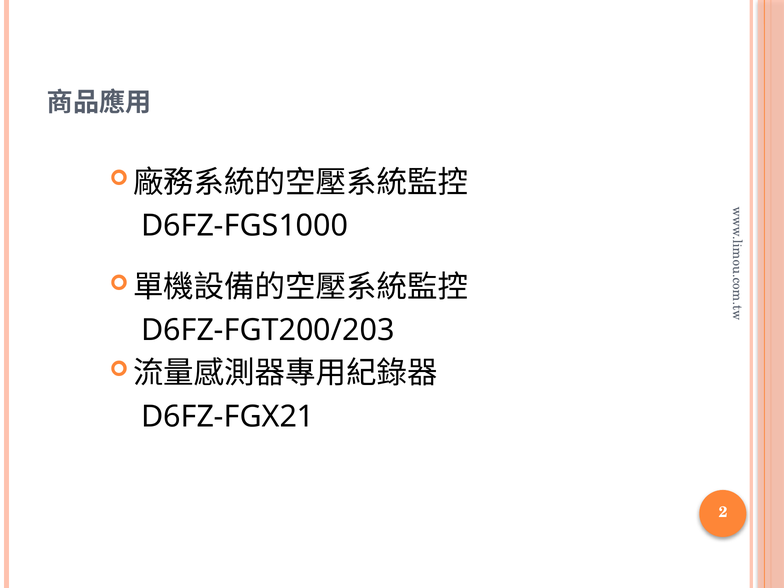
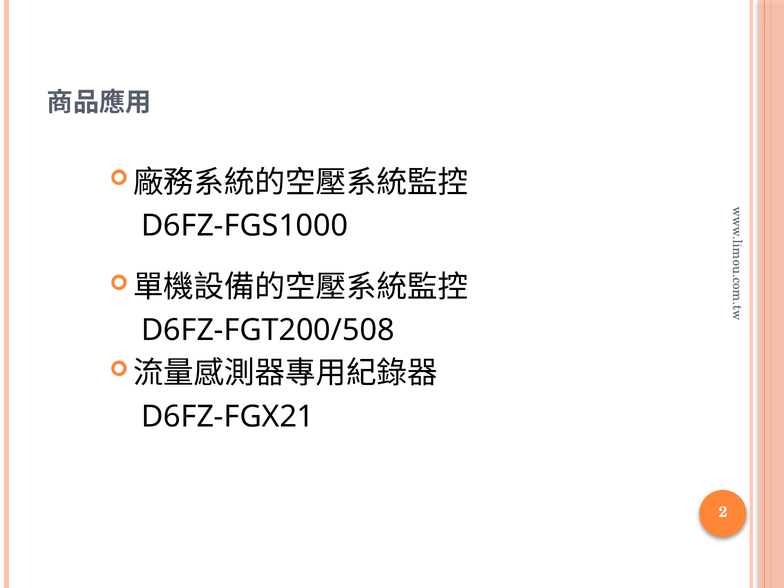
D6FZ-FGT200/203: D6FZ-FGT200/203 -> D6FZ-FGT200/508 (268, 330)
